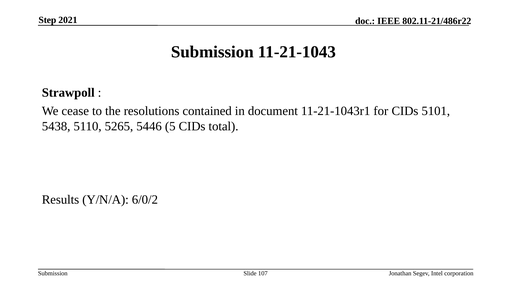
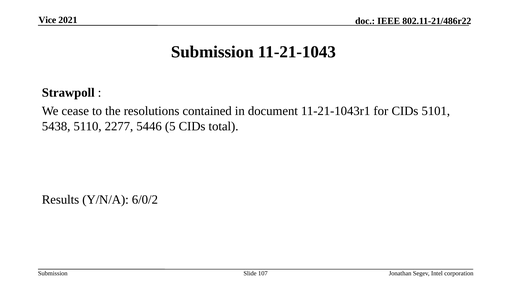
Step: Step -> Vice (47, 20)
5265: 5265 -> 2277 (119, 126)
